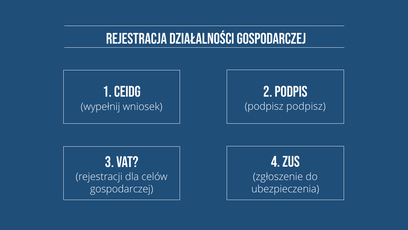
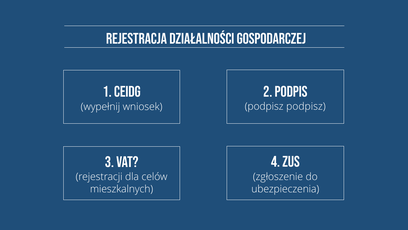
gospodarczej: gospodarczej -> mieszkalnych (122, 189)
